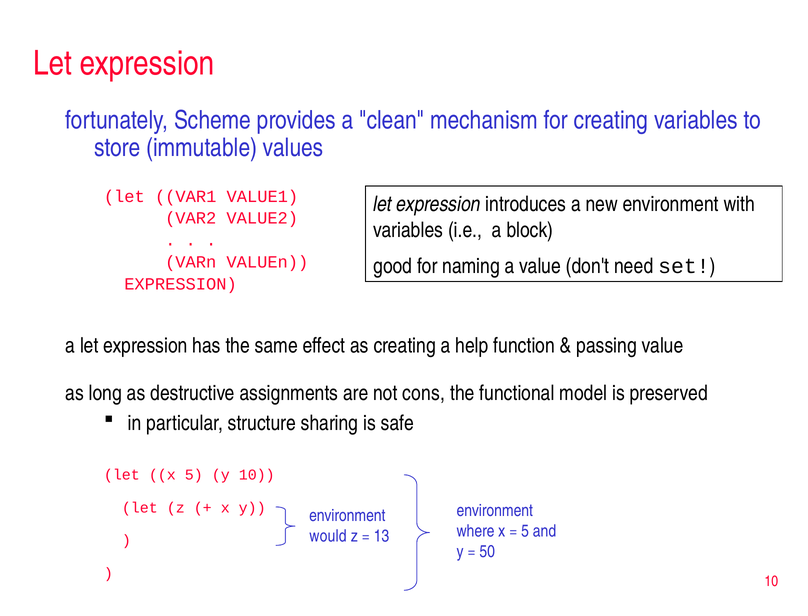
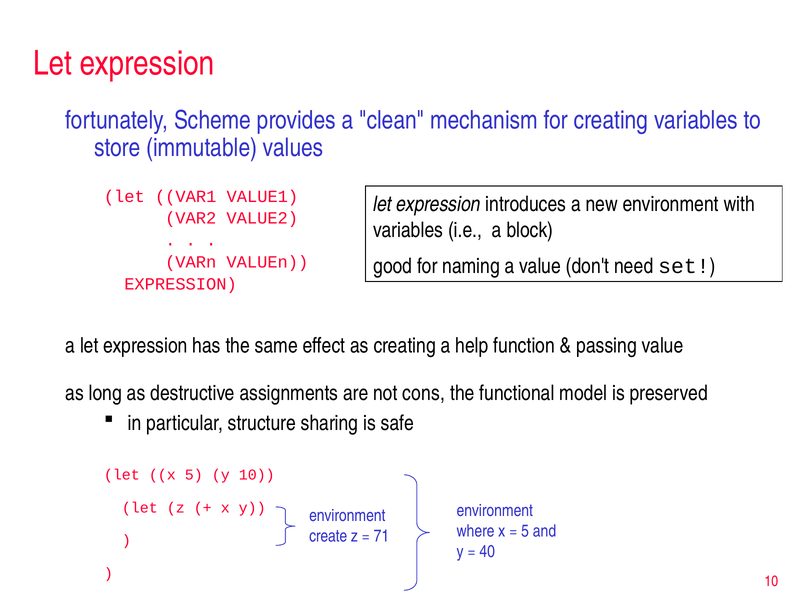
would: would -> create (328, 536)
13: 13 -> 71 (381, 536)
50: 50 -> 40 (487, 551)
